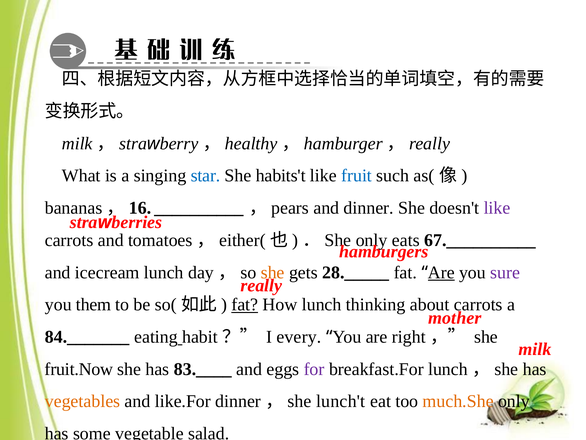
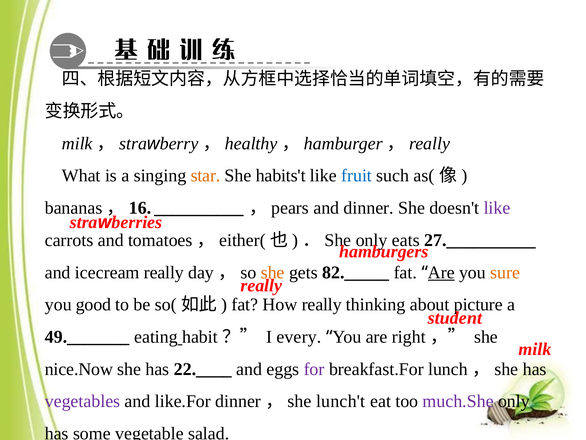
star colour: blue -> orange (205, 175)
67.__________: 67.__________ -> 27.__________ (480, 240)
ice­cream lunch: lunch -> really (164, 272)
28._____: 28._____ -> 82._____ (356, 272)
sure colour: purple -> orange (505, 272)
them: them -> good (94, 304)
fat underline: present -> none (245, 304)
How lunch: lunch -> really (322, 304)
about carrots: carrots -> picture (478, 304)
mother: mother -> student (455, 318)
84._______: 84._______ -> 49._______ (87, 337)
fruit.Now: fruit.Now -> nice.Now (79, 369)
83.____: 83.____ -> 22.____ (203, 369)
vegetables colour: orange -> purple (83, 401)
much.She colour: orange -> purple (458, 401)
